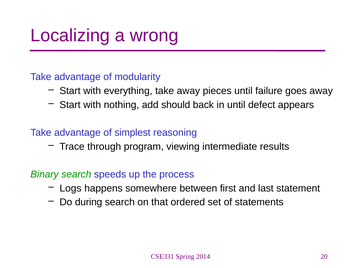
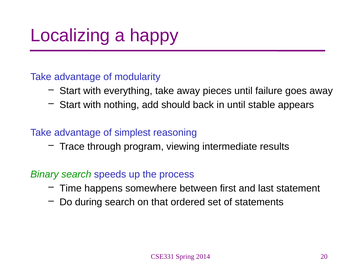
wrong: wrong -> happy (154, 36)
defect: defect -> stable (262, 105)
Logs: Logs -> Time (71, 189)
